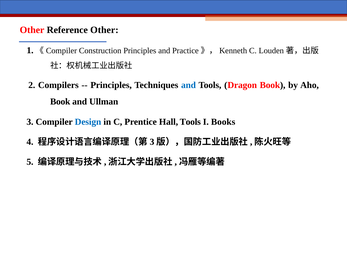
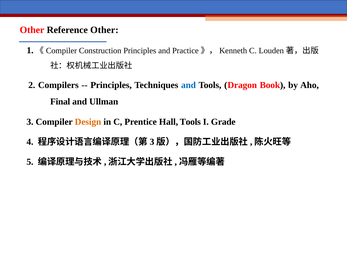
Book: Book -> Final (60, 102)
Design colour: blue -> orange (88, 122)
Books: Books -> Grade (223, 122)
